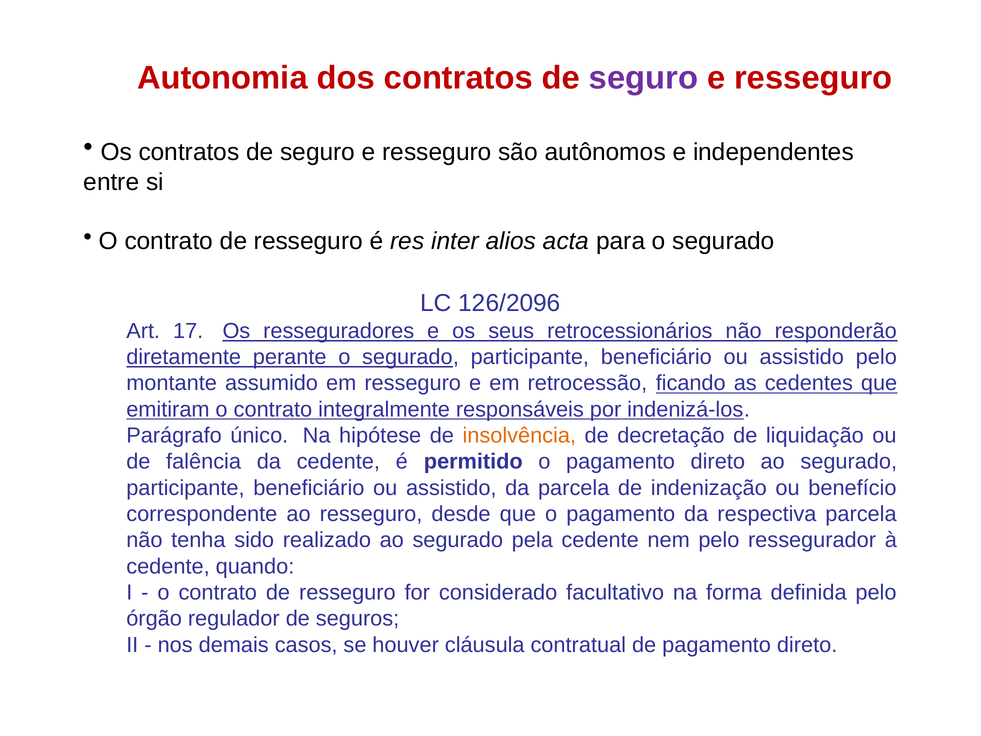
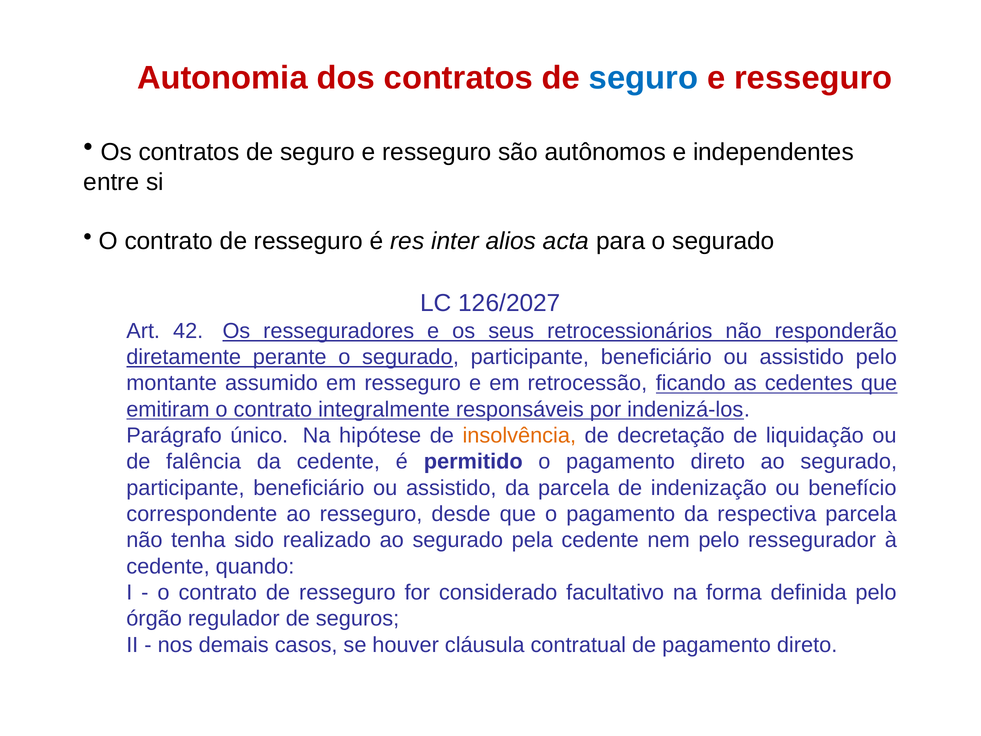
seguro colour: purple -> blue (643, 78)
126/2096: 126/2096 -> 126/2027 (509, 303)
17: 17 -> 42 (188, 331)
